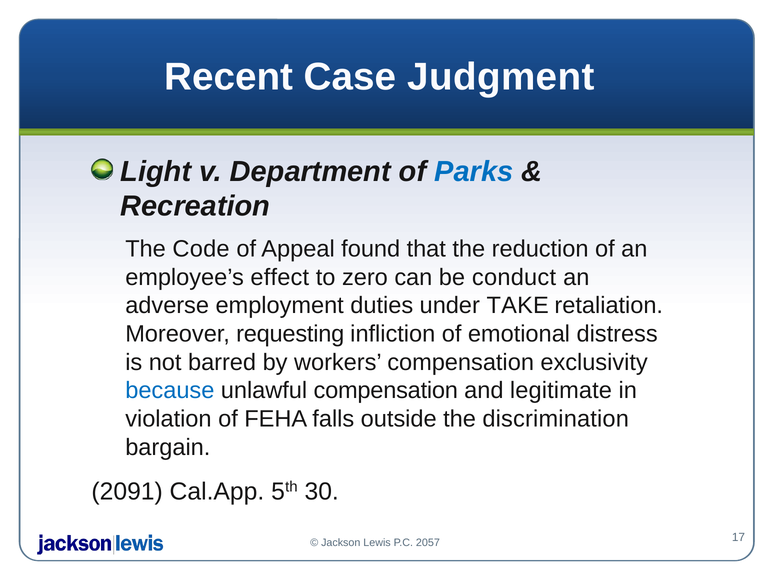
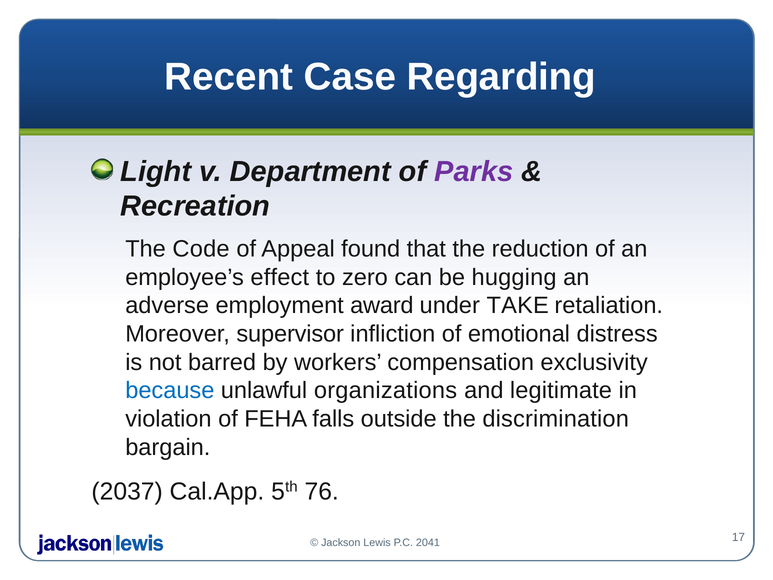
Judgment: Judgment -> Regarding (501, 77)
Parks colour: blue -> purple (474, 171)
conduct: conduct -> hugging (514, 277)
duties: duties -> award (382, 306)
requesting: requesting -> supervisor (290, 334)
unlawful compensation: compensation -> organizations (386, 391)
2091: 2091 -> 2037 (127, 491)
30: 30 -> 76 (322, 491)
2057: 2057 -> 2041 (428, 543)
